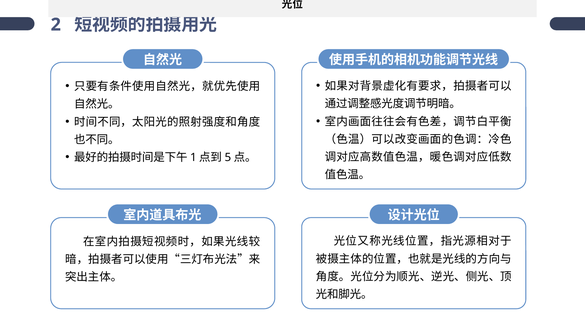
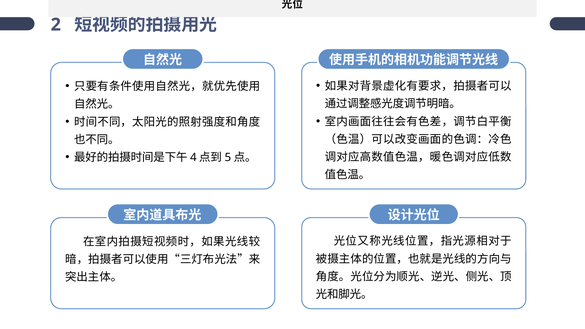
1: 1 -> 4 (193, 157)
